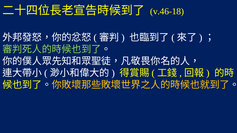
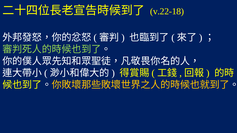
v.46-18: v.46-18 -> v.22-18 (167, 11)
